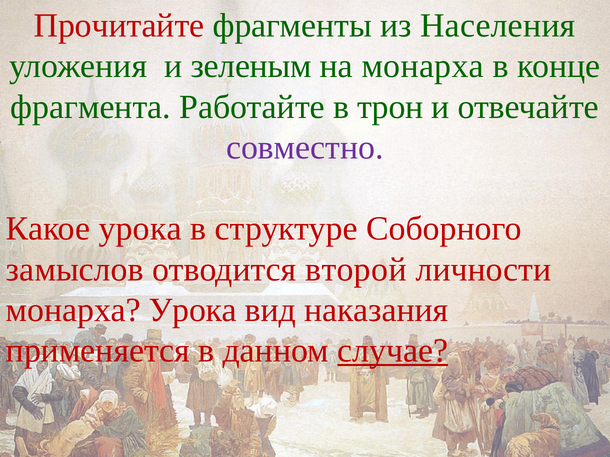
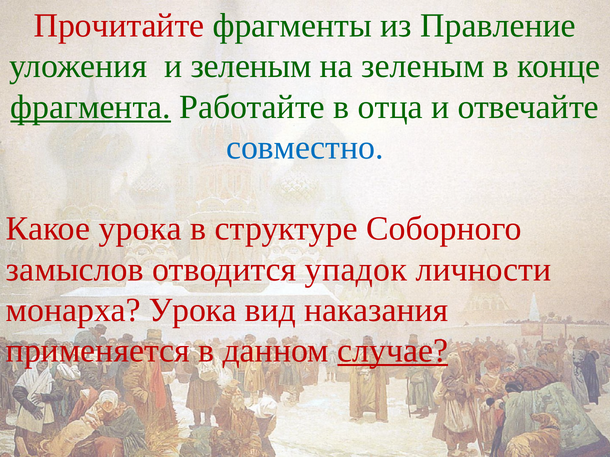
Населения: Населения -> Правление (498, 26)
на монарха: монарха -> зеленым (423, 66)
фрагмента underline: none -> present (91, 107)
трон: трон -> отца (390, 107)
совместно colour: purple -> blue (305, 148)
второй: второй -> упадок (356, 270)
